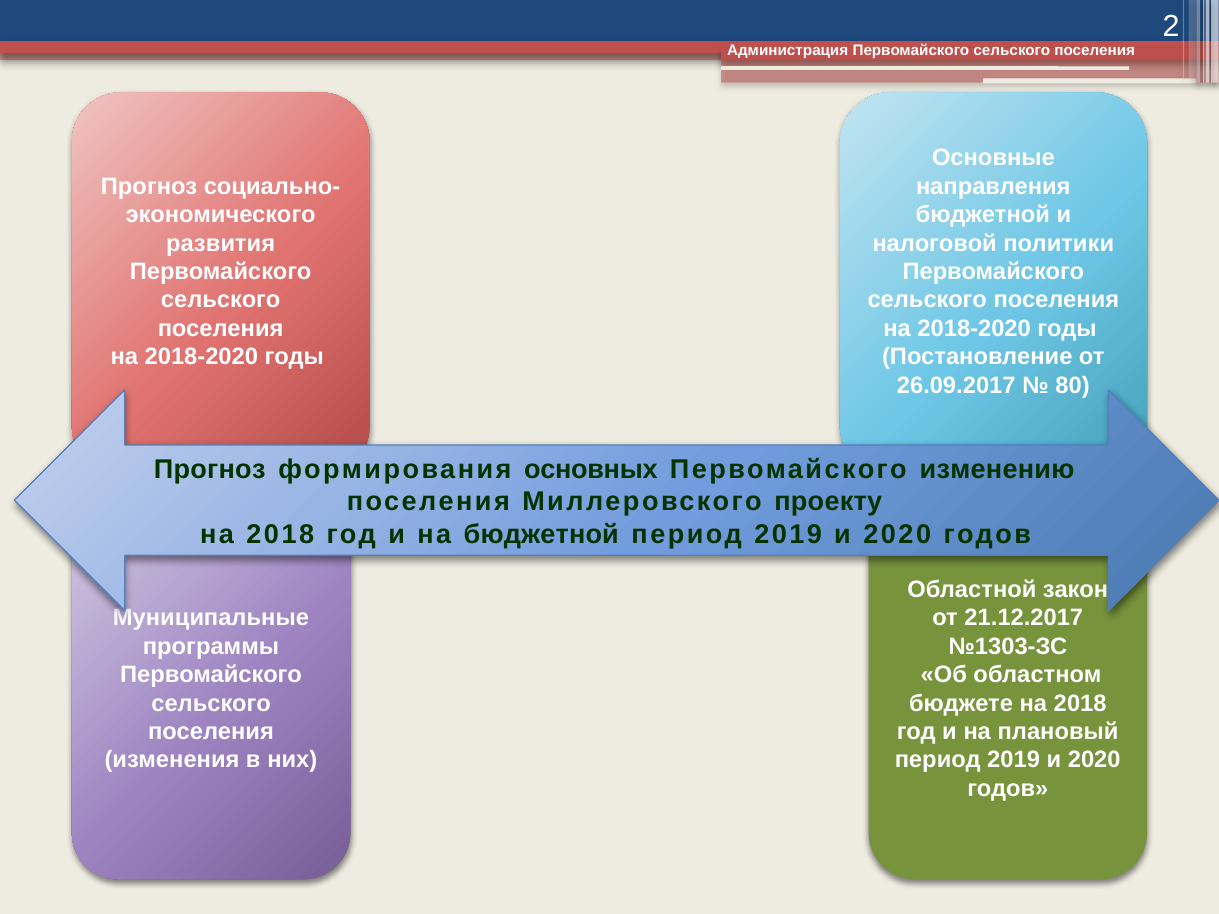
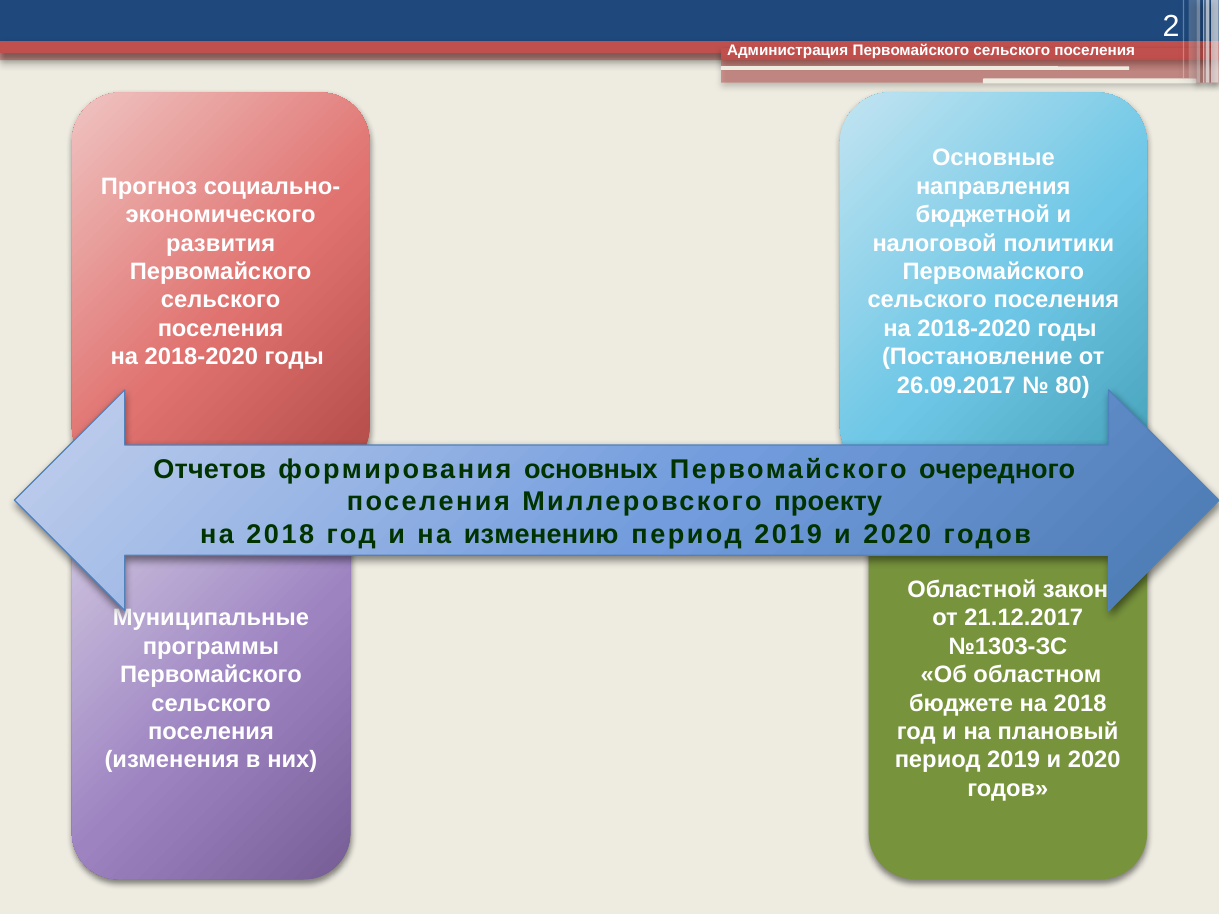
Прогноз: Прогноз -> Отчетов (210, 469)
изменению: изменению -> очередного (997, 469)
на бюджетной: бюджетной -> изменению (541, 534)
